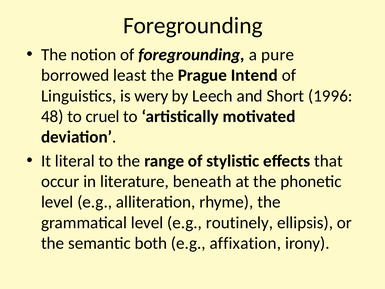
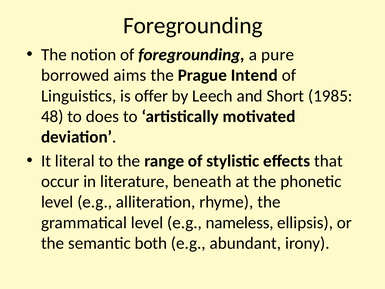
least: least -> aims (130, 75)
wery: wery -> offer (151, 96)
1996: 1996 -> 1985 (330, 96)
cruel: cruel -> does (103, 116)
routinely: routinely -> nameless (240, 222)
affixation: affixation -> abundant (245, 243)
